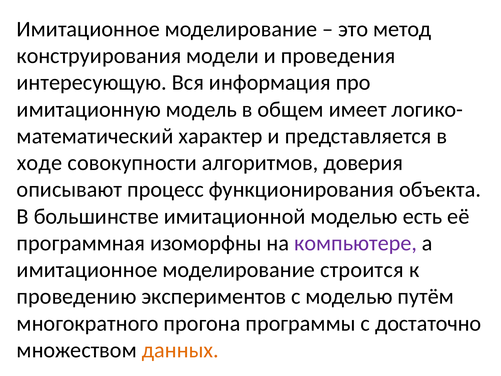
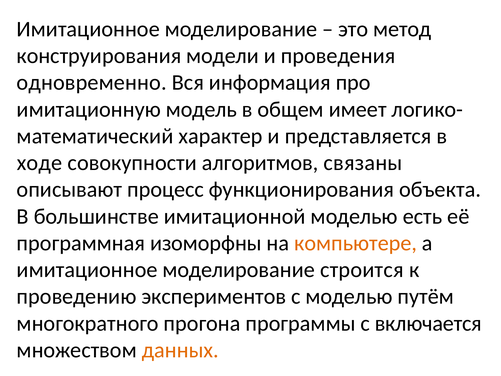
интересующую: интересующую -> одновременно (92, 83)
доверия: доверия -> связаны (363, 163)
компьютере colour: purple -> orange (356, 243)
достаточно: достаточно -> включается (428, 323)
